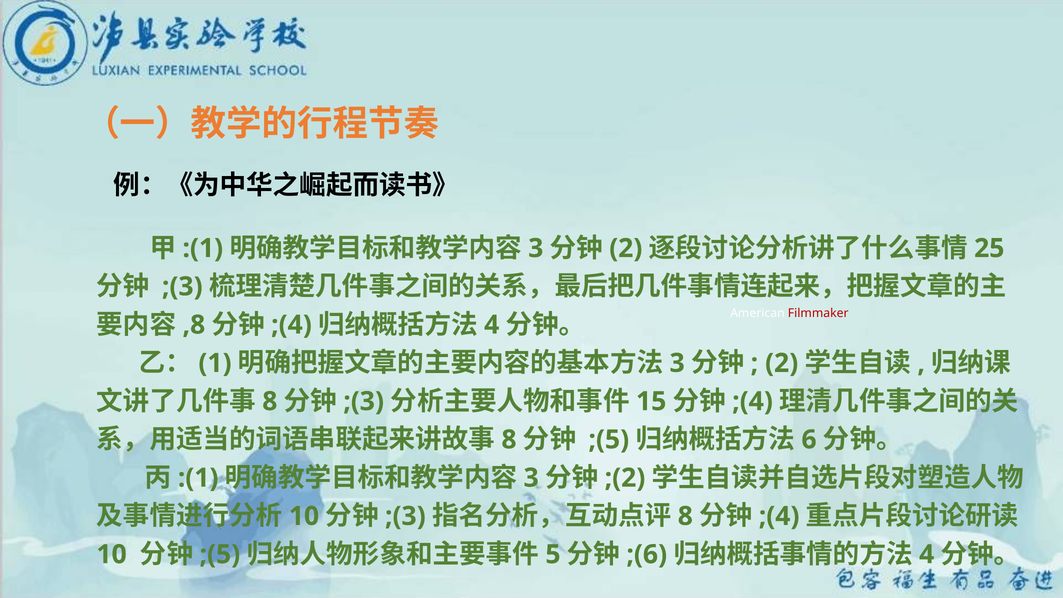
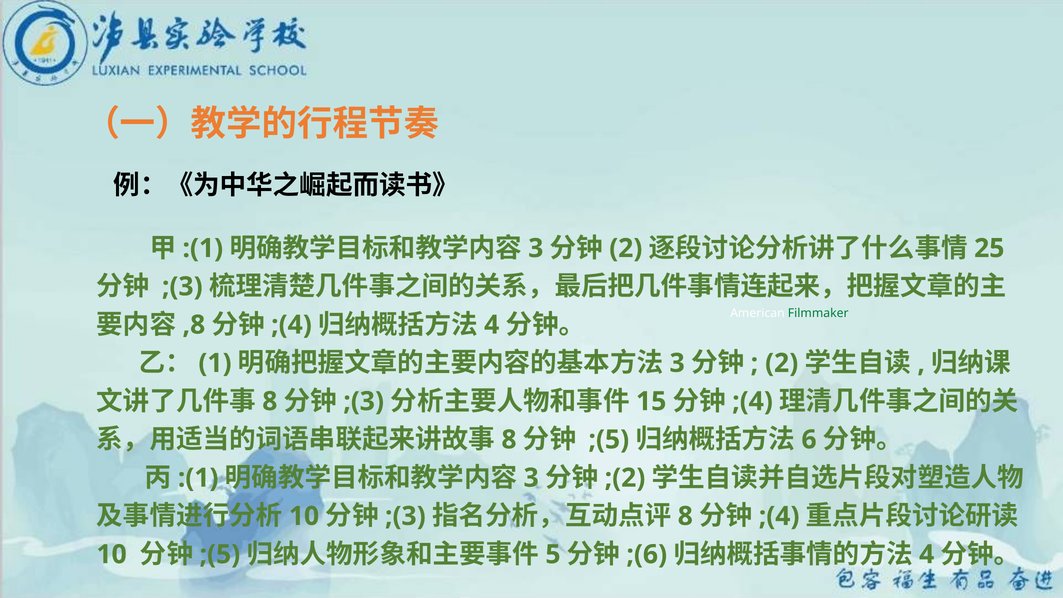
Filmmaker colour: red -> green (818, 313)
